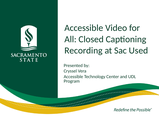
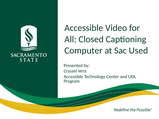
Recording: Recording -> Computer (83, 51)
